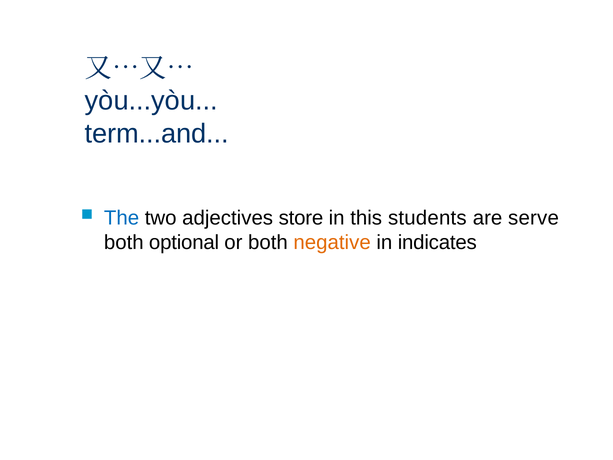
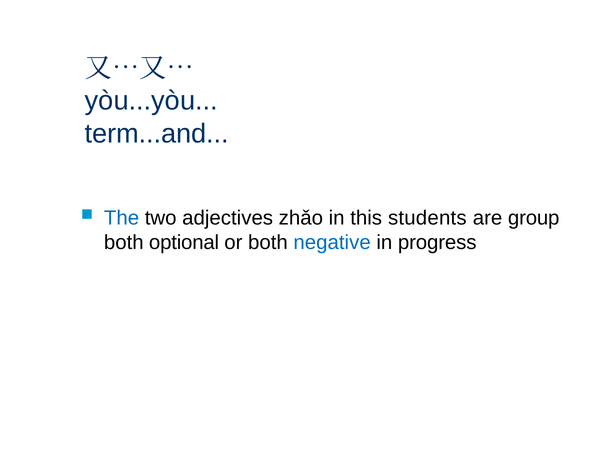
store: store -> zhǎo (301, 218)
serve: serve -> group (534, 218)
negative colour: orange -> blue (332, 242)
indicates: indicates -> progress (437, 242)
